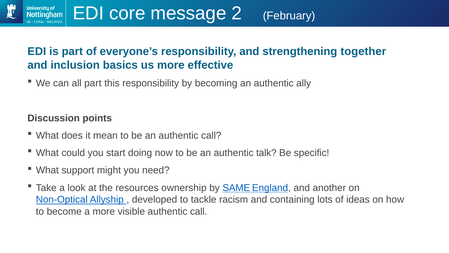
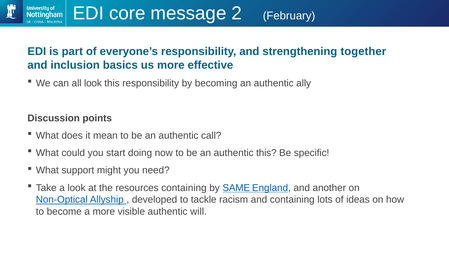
all part: part -> look (93, 83)
authentic talk: talk -> this (266, 153)
resources ownership: ownership -> containing (184, 188)
visible authentic call: call -> will (199, 211)
